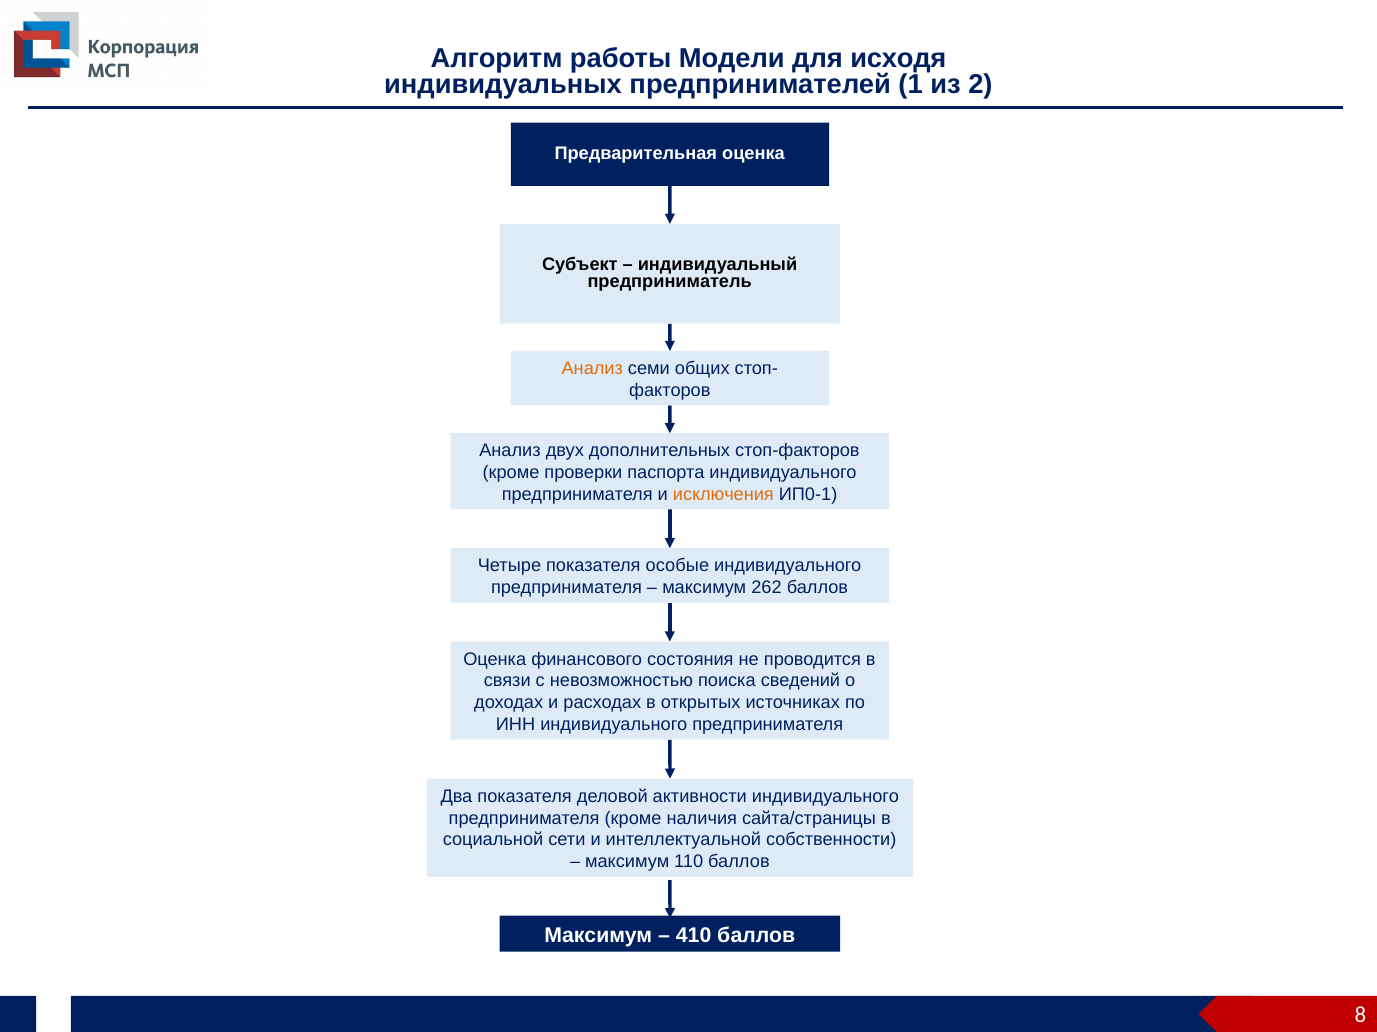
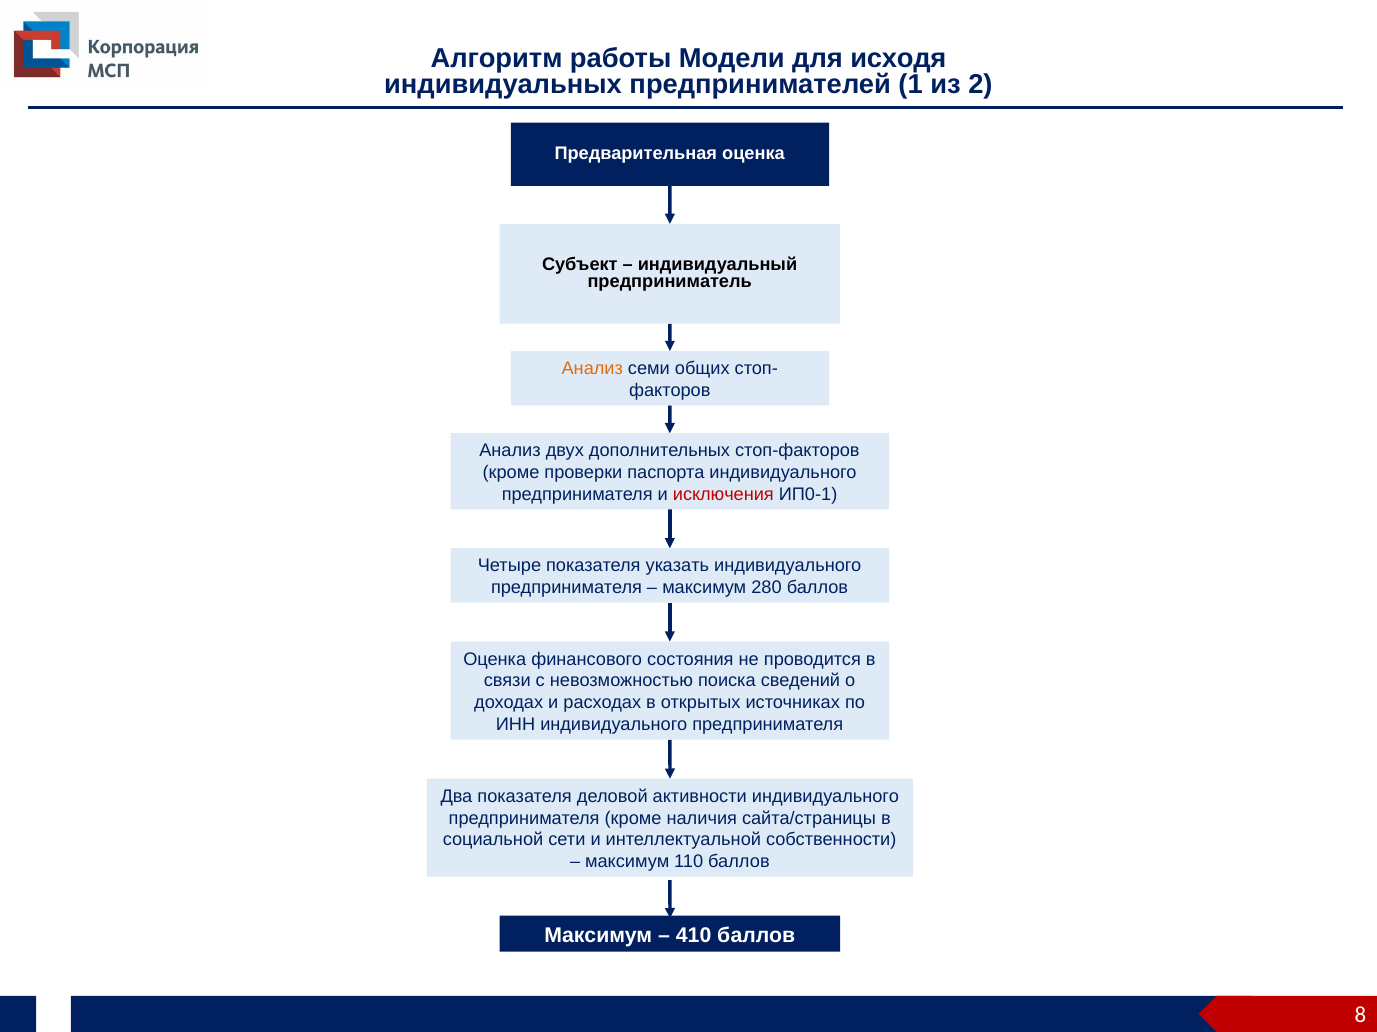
исключения colour: orange -> red (723, 495)
особые: особые -> указать (677, 566)
262: 262 -> 280 (766, 588)
